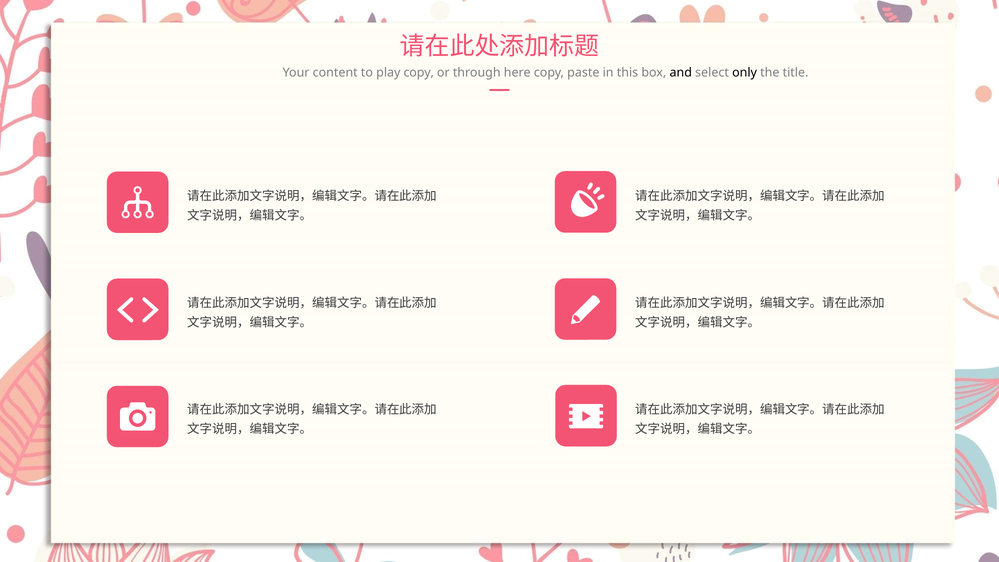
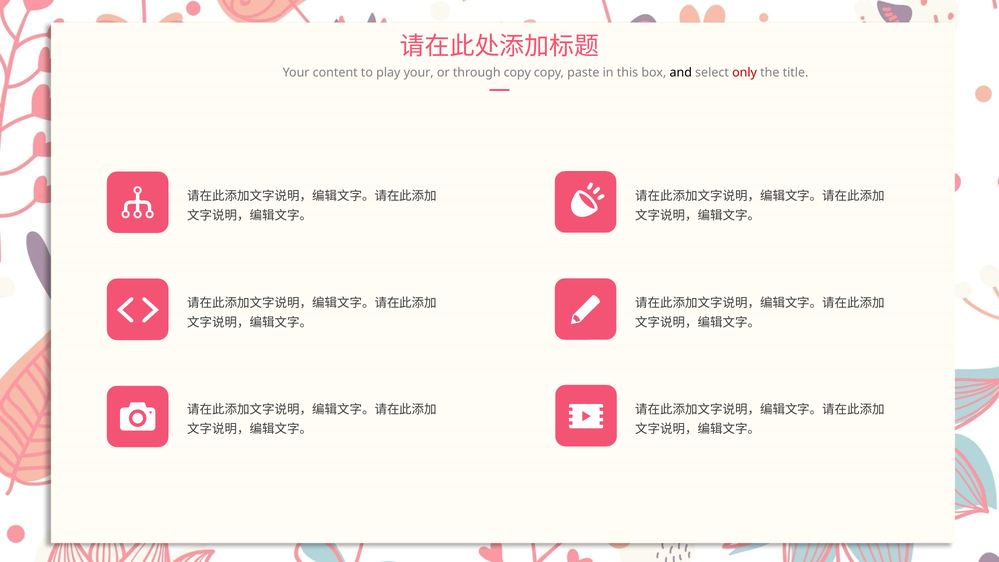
play copy: copy -> your (419, 73)
through here: here -> copy (517, 73)
only colour: black -> red (745, 73)
